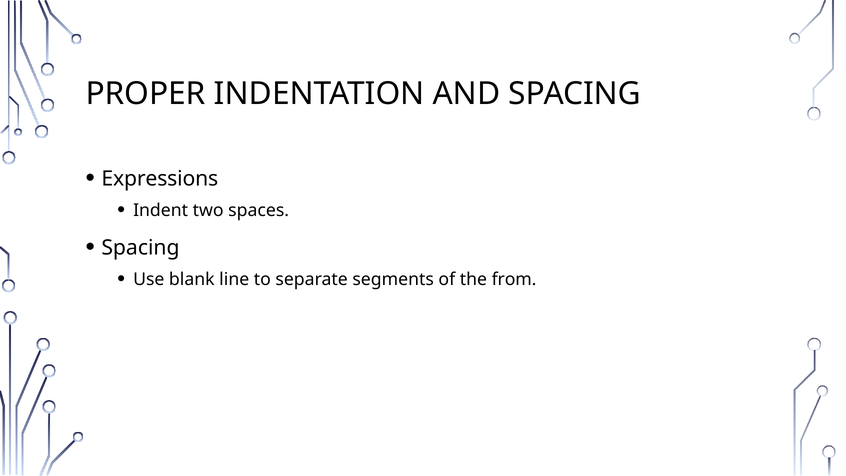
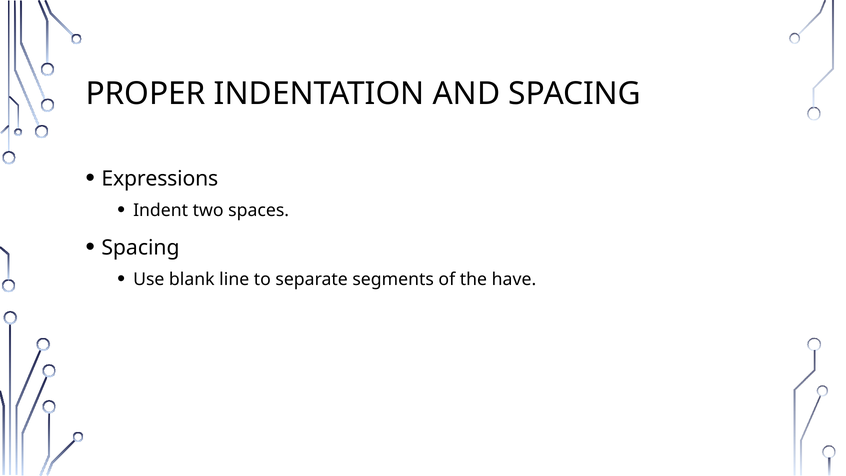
from: from -> have (514, 279)
